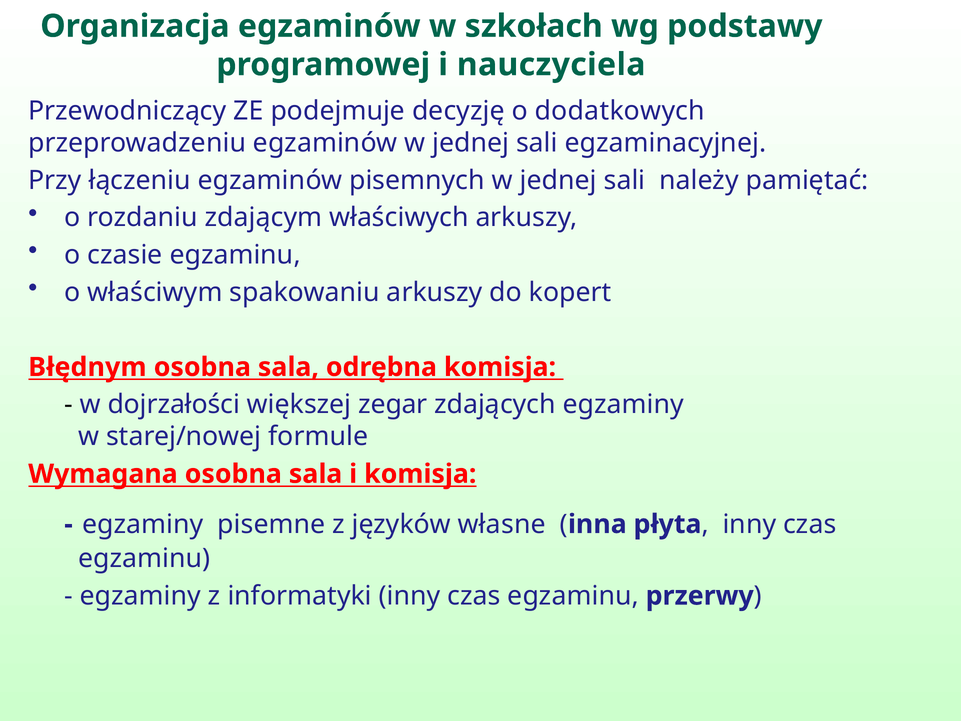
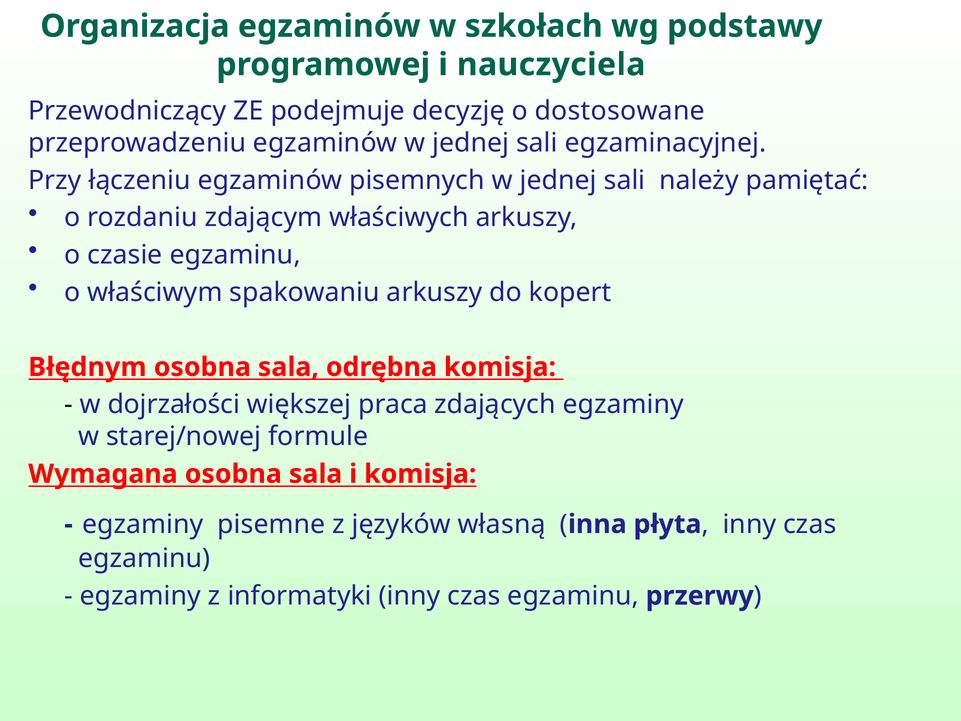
dodatkowych: dodatkowych -> dostosowane (620, 111)
zegar: zegar -> praca (393, 404)
własne: własne -> własną (502, 524)
